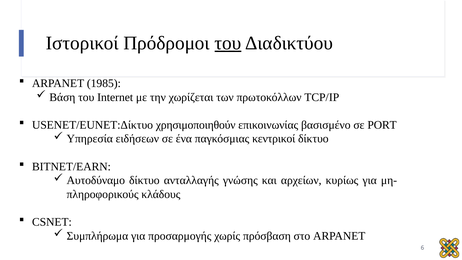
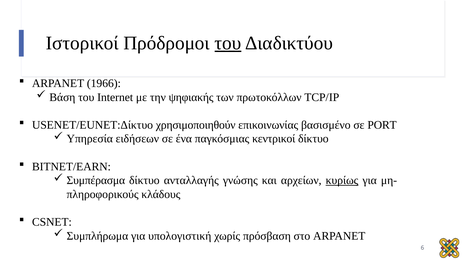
1985: 1985 -> 1966 (104, 83)
χωρίζεται: χωρίζεται -> ψηφιακής (191, 97)
Αυτοδύναμο: Αυτοδύναμο -> Συμπέρασμα (96, 180)
κυρίως underline: none -> present (342, 180)
προσαρμογής: προσαρμογής -> υπολογιστική (180, 236)
